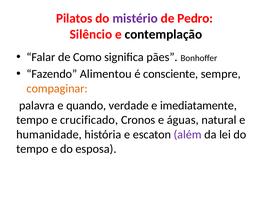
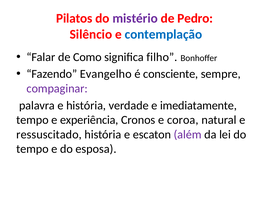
contemplação colour: black -> blue (163, 34)
pães: pães -> filho (162, 57)
Alimentou: Alimentou -> Evangelho (106, 74)
compaginar colour: orange -> purple (57, 89)
e quando: quando -> história (86, 105)
crucificado: crucificado -> experiência (89, 120)
águas: águas -> coroa (183, 120)
humanidade: humanidade -> ressuscitado (49, 134)
